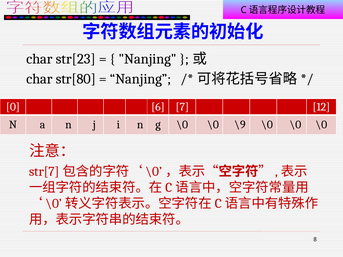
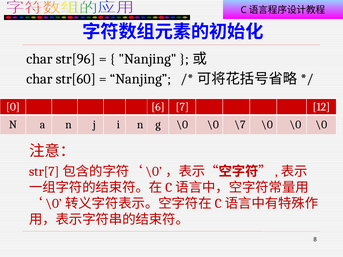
str[23: str[23 -> str[96 (76, 59)
str[80: str[80 -> str[60 (76, 79)
\9: \9 -> \7 (240, 125)
